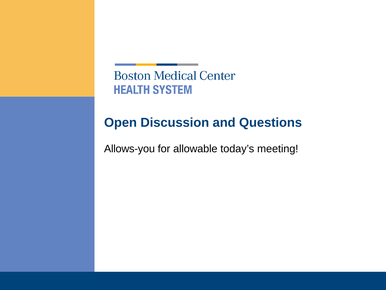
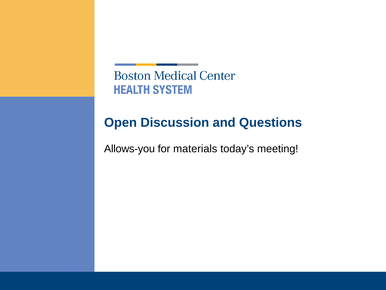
allowable: allowable -> materials (195, 149)
